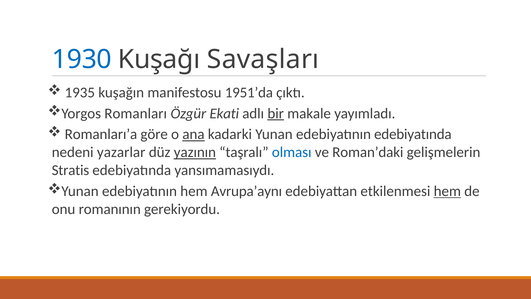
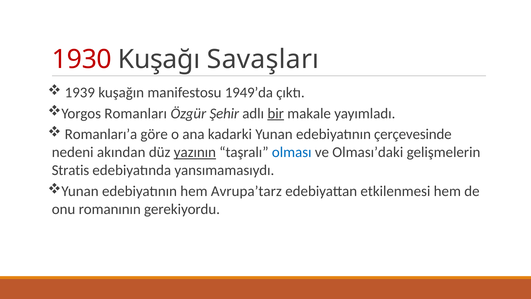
1930 colour: blue -> red (82, 59)
1935: 1935 -> 1939 (80, 92)
1951’da: 1951’da -> 1949’da (249, 92)
Ekati: Ekati -> Şehir (224, 113)
ana underline: present -> none (193, 134)
edebiyatının edebiyatında: edebiyatında -> çerçevesinde (413, 134)
yazarlar: yazarlar -> akından (121, 152)
Roman’daki: Roman’daki -> Olması’daki (368, 152)
Avrupa’aynı: Avrupa’aynı -> Avrupa’tarz (246, 191)
hem underline: present -> none (447, 191)
